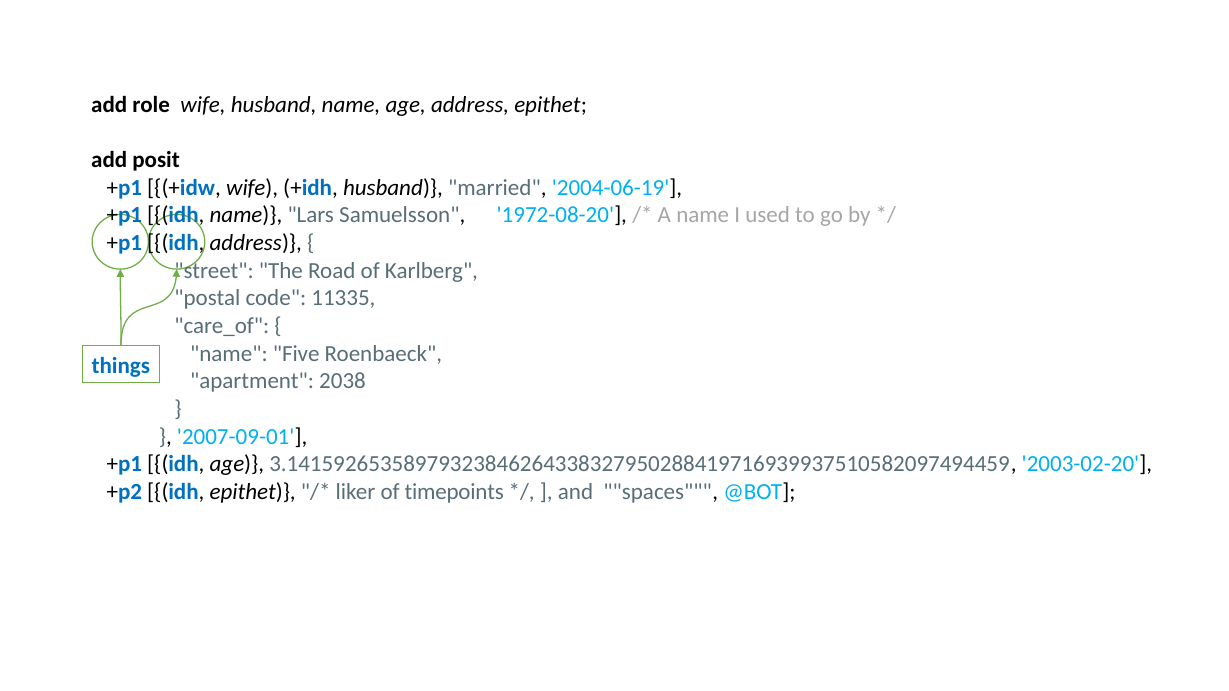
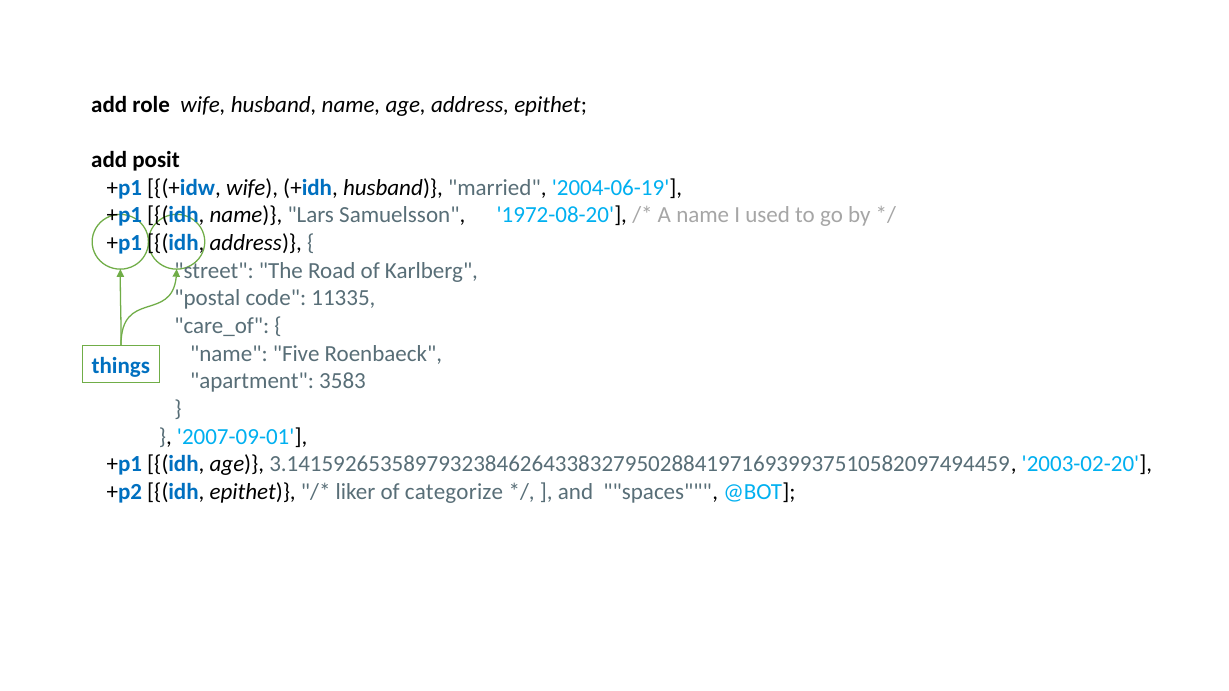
2038: 2038 -> 3583 (343, 381)
timepoints: timepoints -> categorize (454, 492)
